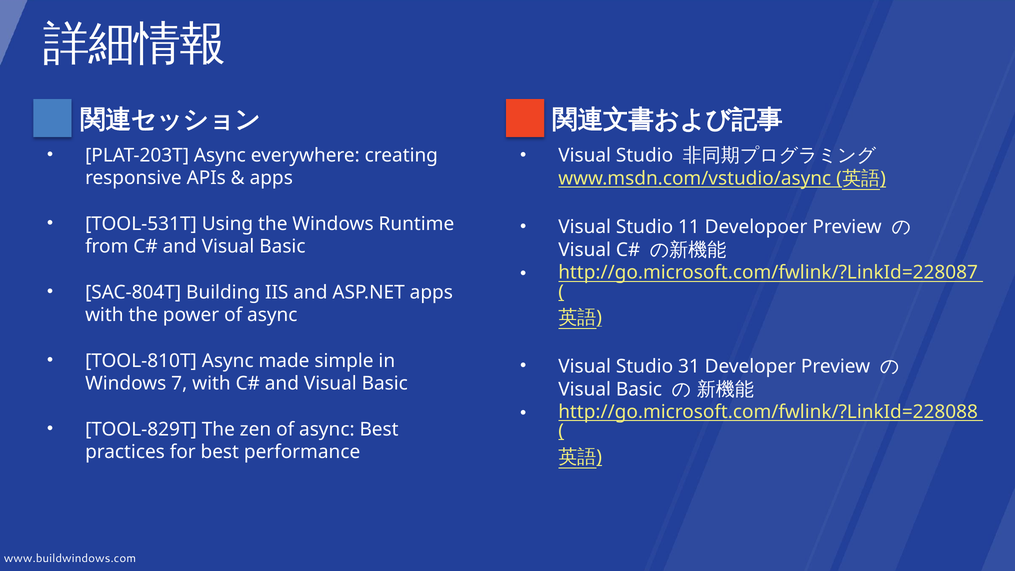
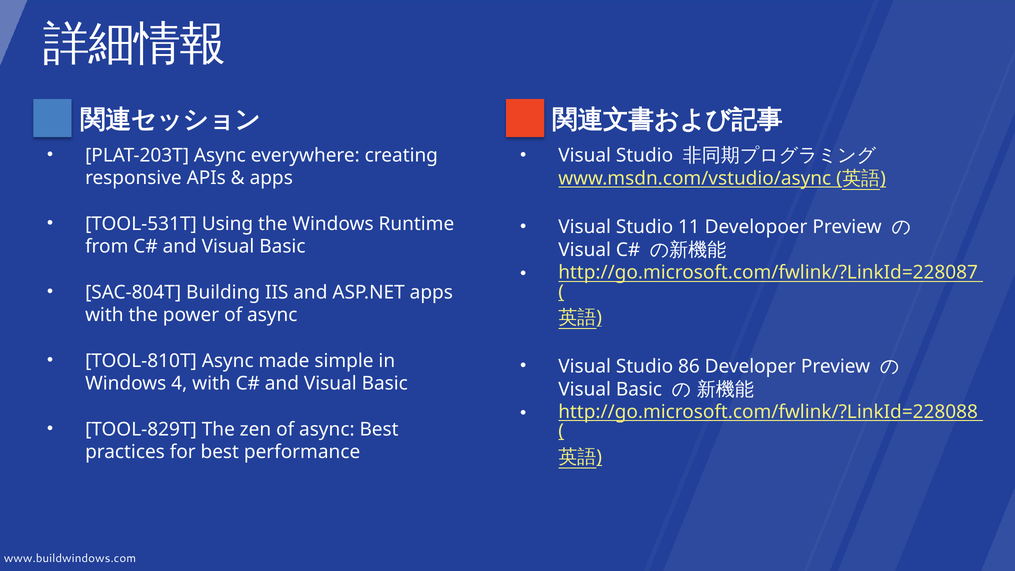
31: 31 -> 86 (689, 366)
7: 7 -> 4 (179, 384)
